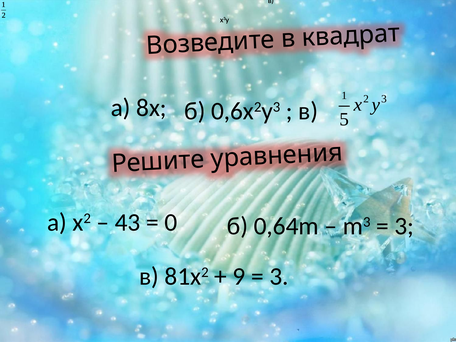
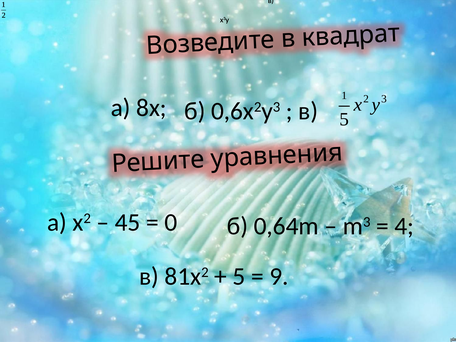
43: 43 -> 45 (128, 223)
3: 3 -> 4 (404, 226)
9: 9 -> 5 (239, 276)
3: 3 -> 9 (279, 276)
